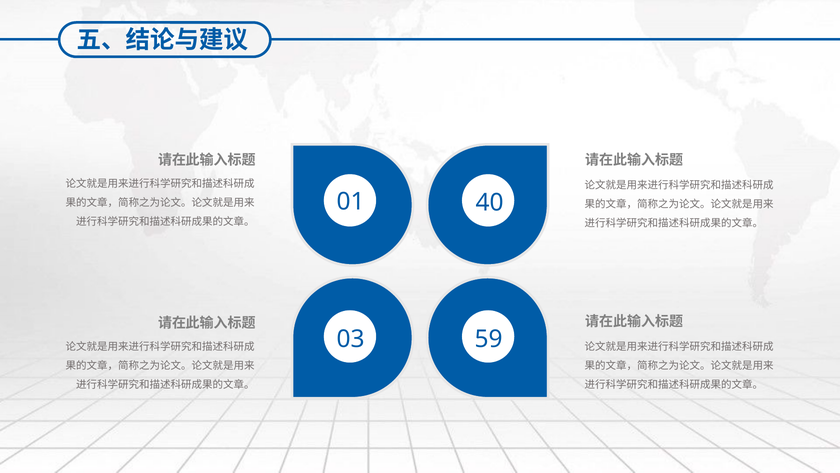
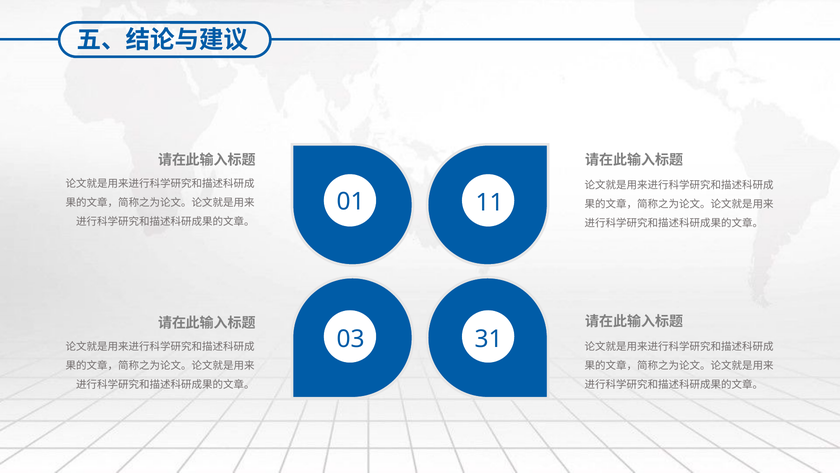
40: 40 -> 11 (490, 203)
59: 59 -> 31 (489, 339)
